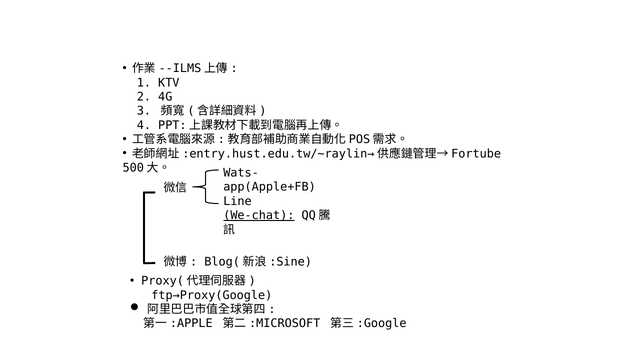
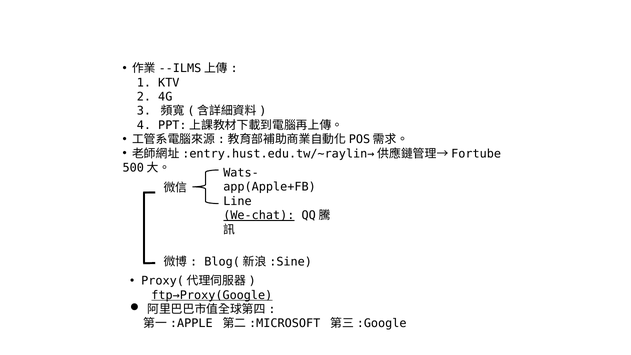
ftp→Proxy(Google underline: none -> present (212, 295)
